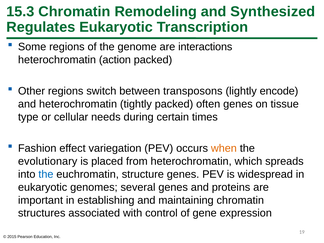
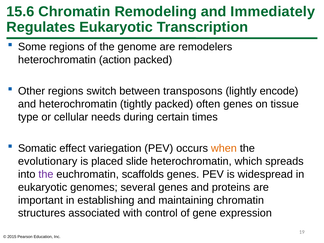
15.3: 15.3 -> 15.6 (20, 12)
Synthesized: Synthesized -> Immediately (273, 12)
interactions: interactions -> remodelers (205, 47)
Fashion: Fashion -> Somatic (37, 148)
from: from -> slide (137, 161)
the colour: blue -> purple (46, 174)
structure: structure -> scaffolds (143, 174)
